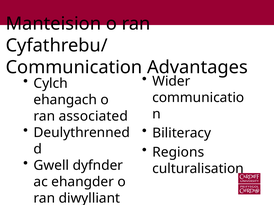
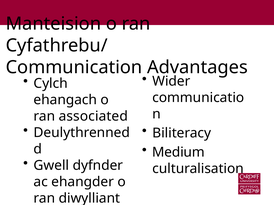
Regions: Regions -> Medium (178, 153)
